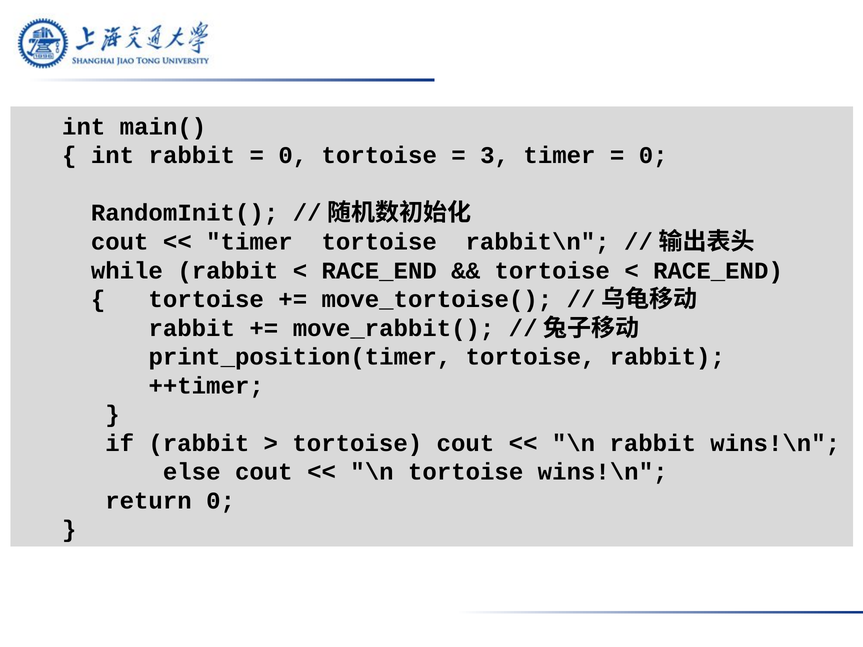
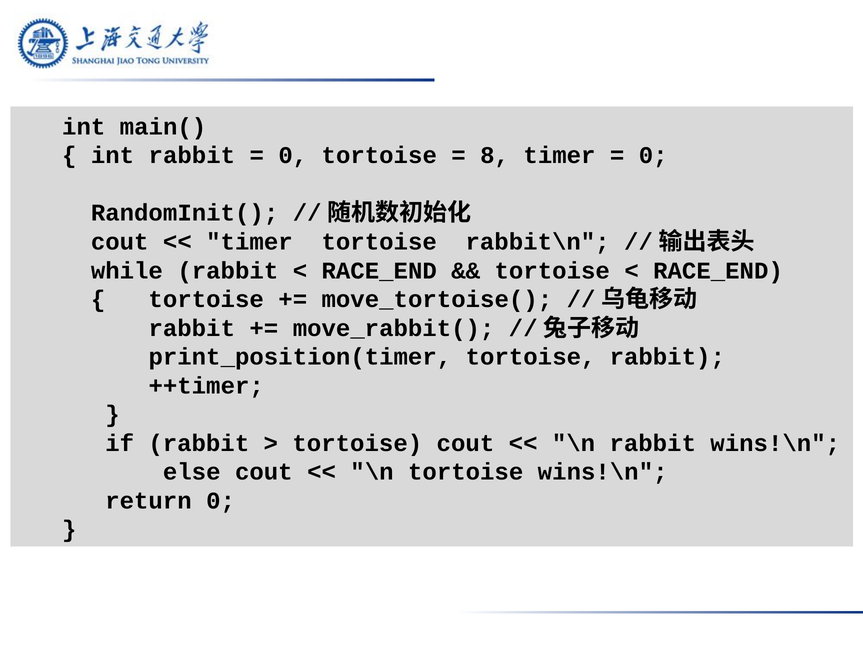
3: 3 -> 8 (495, 156)
